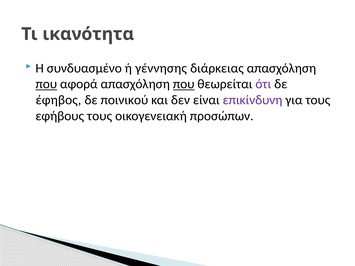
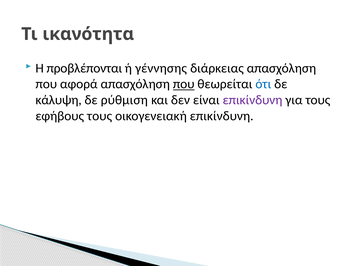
συνδυασμένο: συνδυασμένο -> προβλέπονται (84, 68)
που underline: present -> none (46, 84)
ότι colour: purple -> blue (263, 84)
έφηβος: έφηβος -> κάλυψη (59, 100)
ποινικού: ποινικού -> ρύθμιση (124, 100)
οικογενειακή προσώπων: προσώπων -> επικίνδυνη (222, 116)
